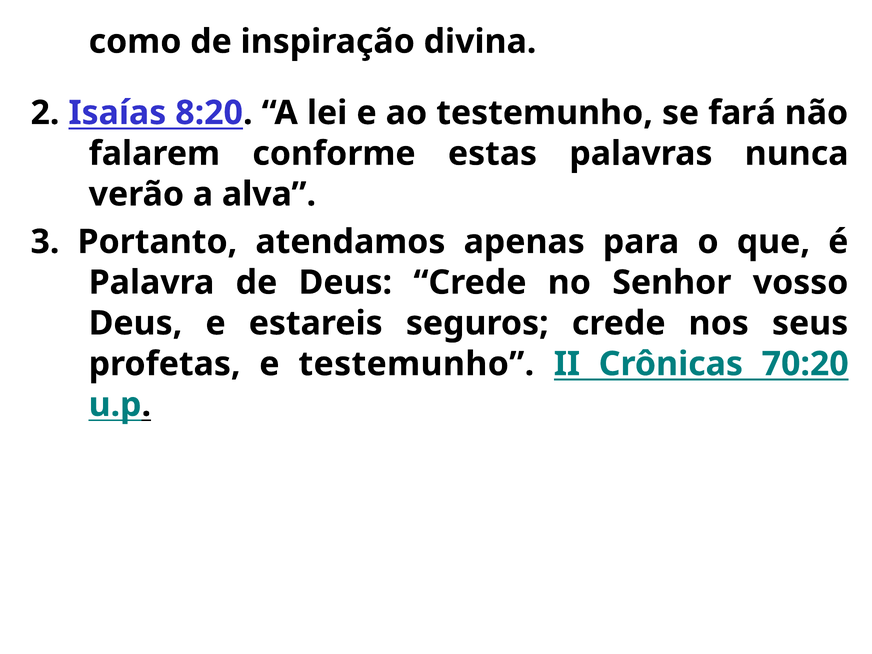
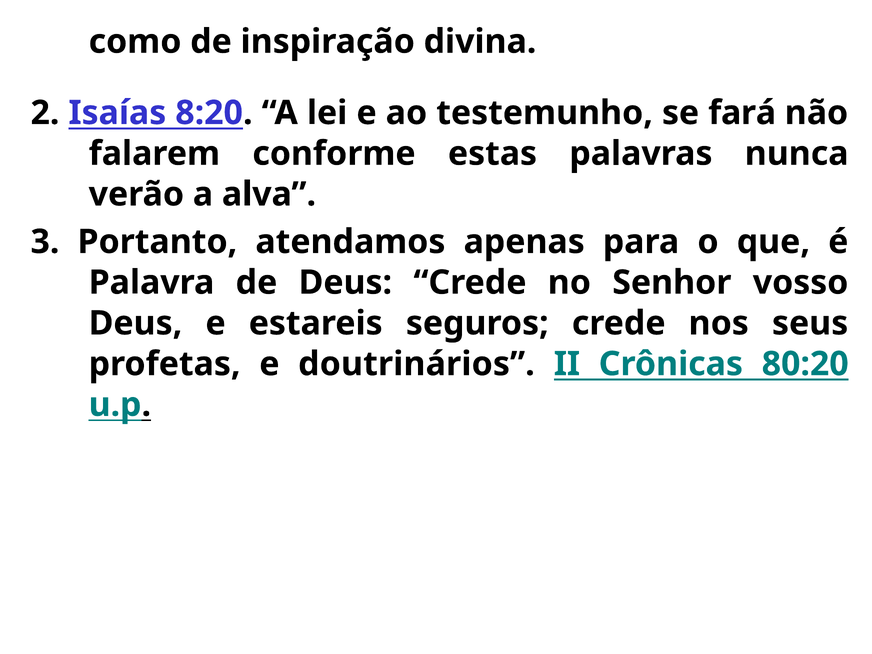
e testemunho: testemunho -> doutrinários (416, 364)
70:20: 70:20 -> 80:20 (805, 364)
